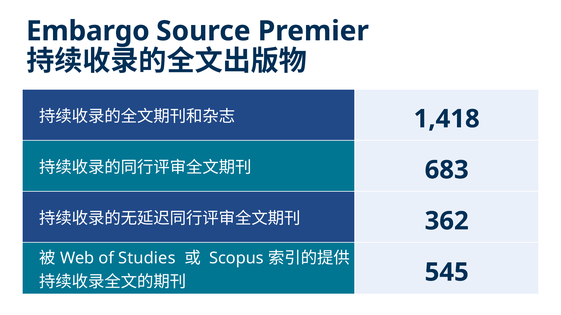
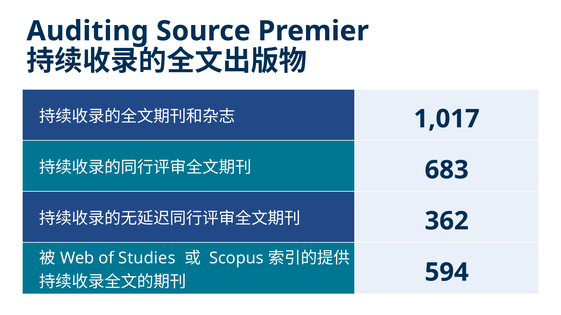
Embargo: Embargo -> Auditing (88, 31)
1,418: 1,418 -> 1,017 (447, 119)
545: 545 -> 594 (447, 273)
